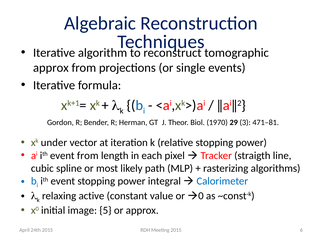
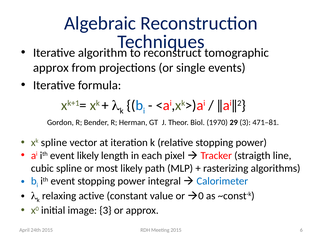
xk under: under -> spline (54, 143)
event from: from -> likely (88, 156)
image 5: 5 -> 3 (105, 211)
